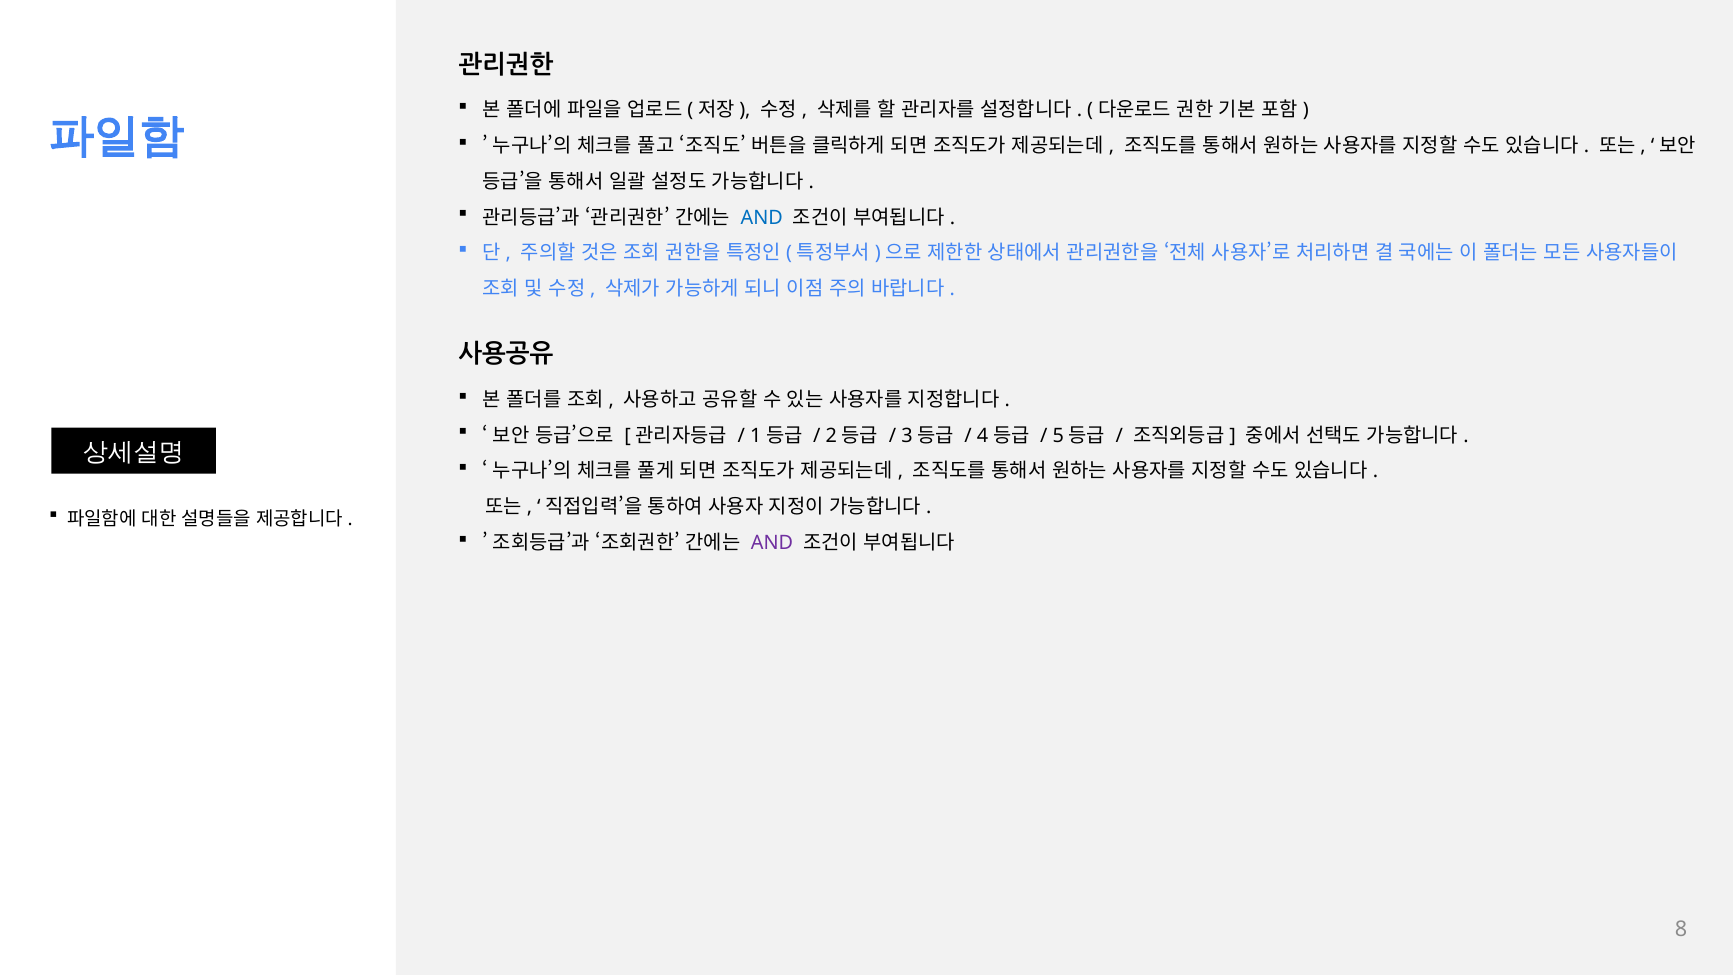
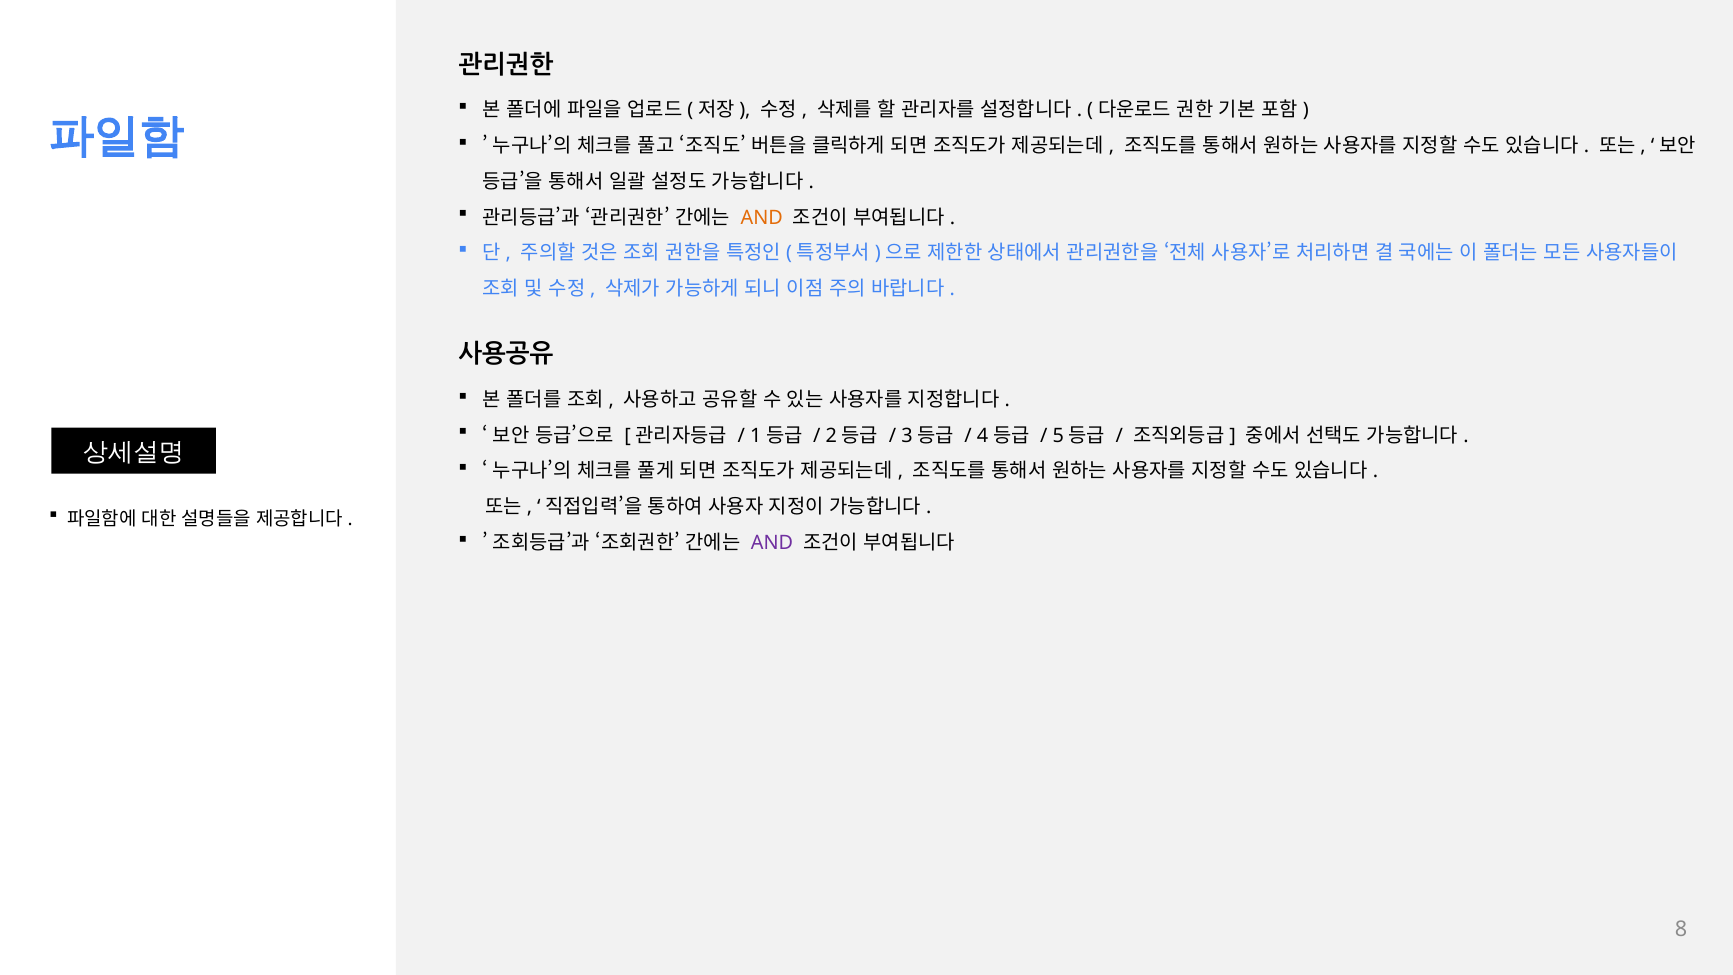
AND colour: blue -> orange (762, 218)
